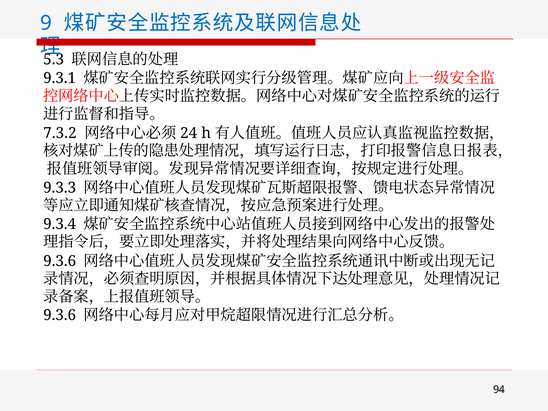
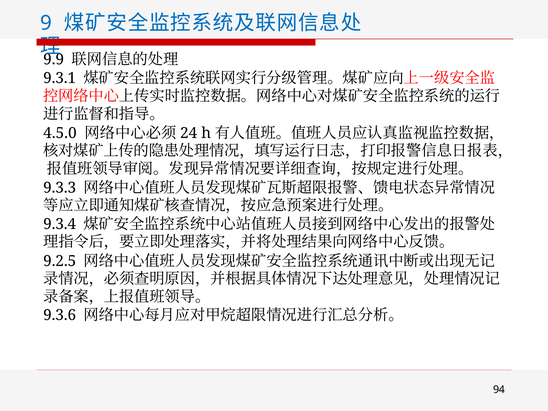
5.3: 5.3 -> 9.9 (54, 59)
7.3.2: 7.3.2 -> 4.5.0 (60, 133)
9.3.6: 9.3.6 -> 9.2.5 (60, 261)
